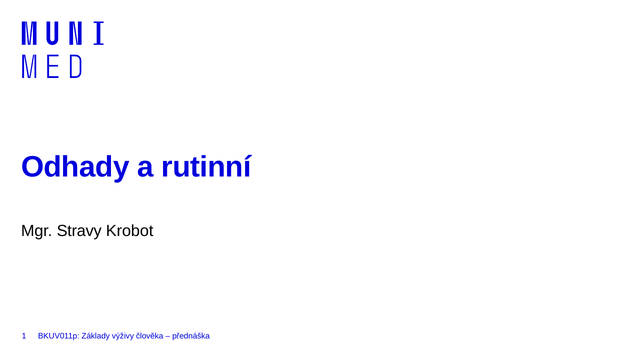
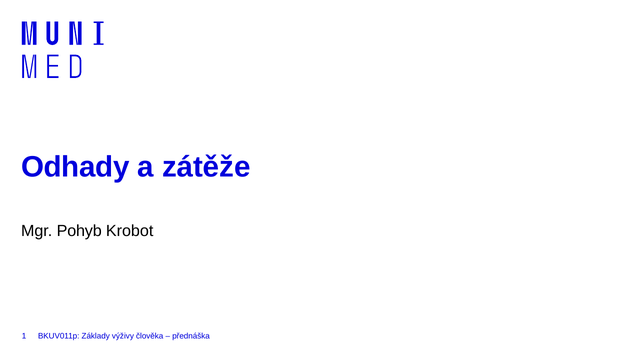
rutinní: rutinní -> zátěže (206, 167)
Stravy: Stravy -> Pohyb (79, 231)
